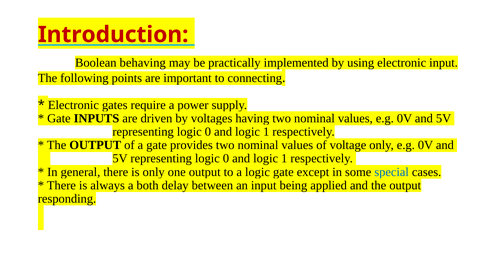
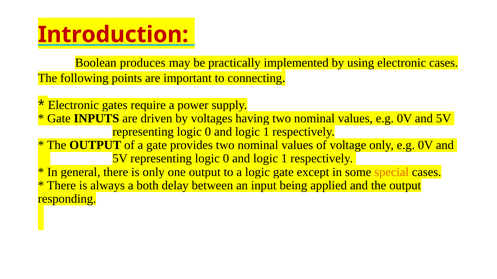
behaving: behaving -> produces (143, 63)
electronic input: input -> cases (444, 63)
special colour: blue -> orange (392, 172)
